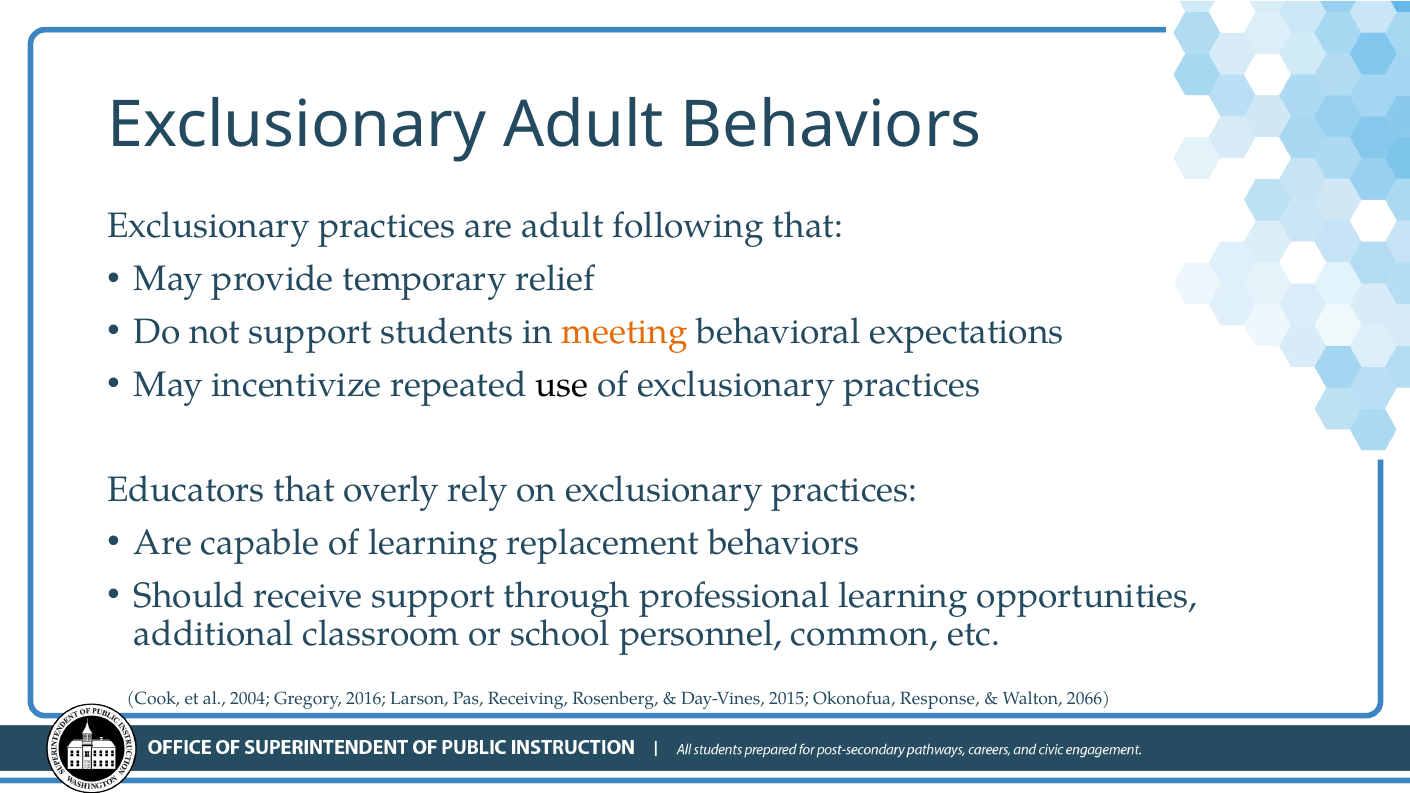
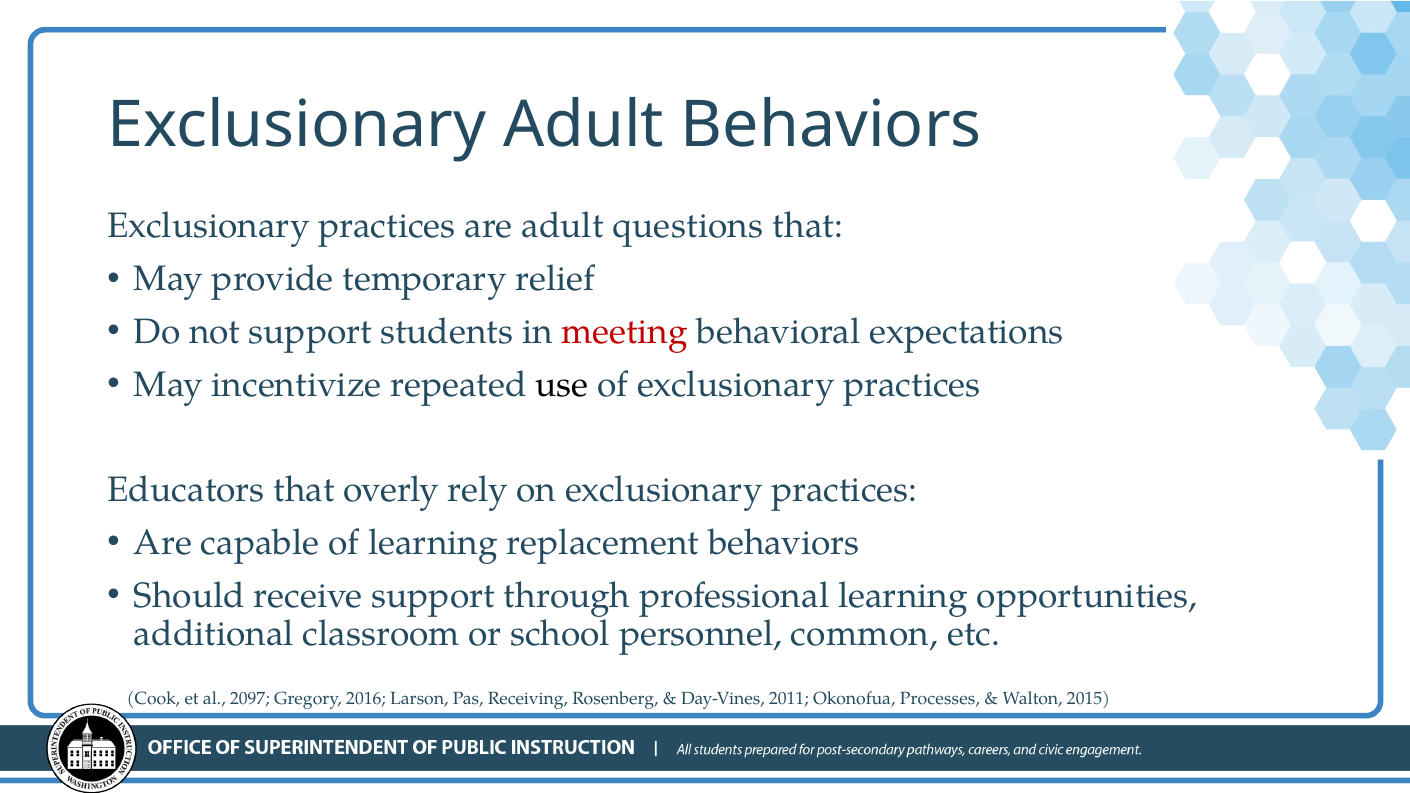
following: following -> questions (688, 226)
meeting colour: orange -> red (625, 332)
2004: 2004 -> 2097 (250, 698)
2015: 2015 -> 2011 (789, 698)
Response: Response -> Processes (940, 698)
2066: 2066 -> 2015 (1089, 698)
